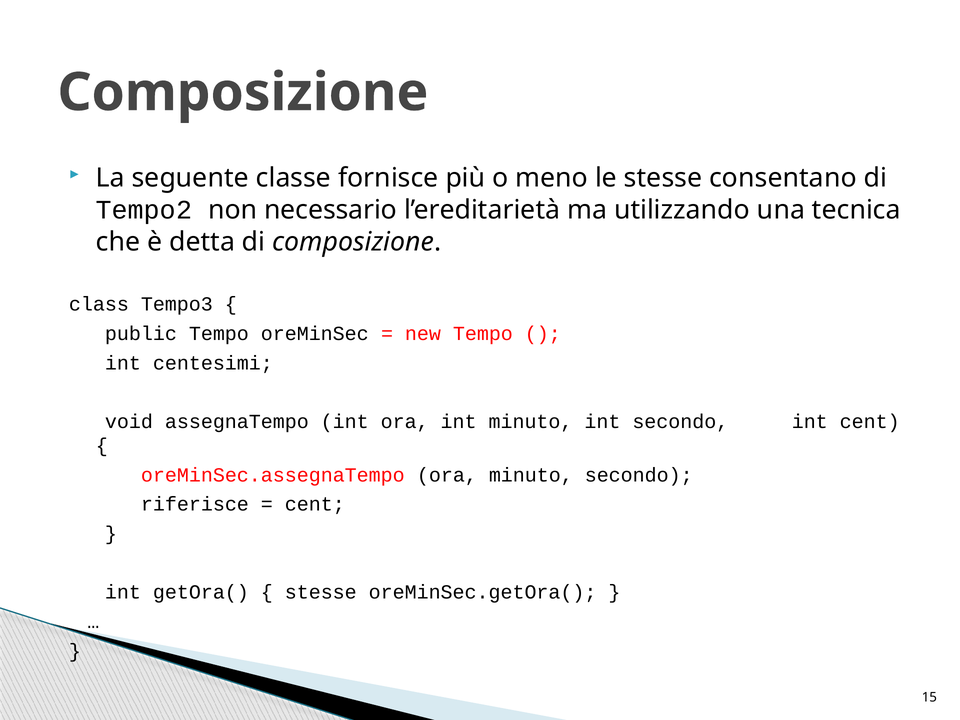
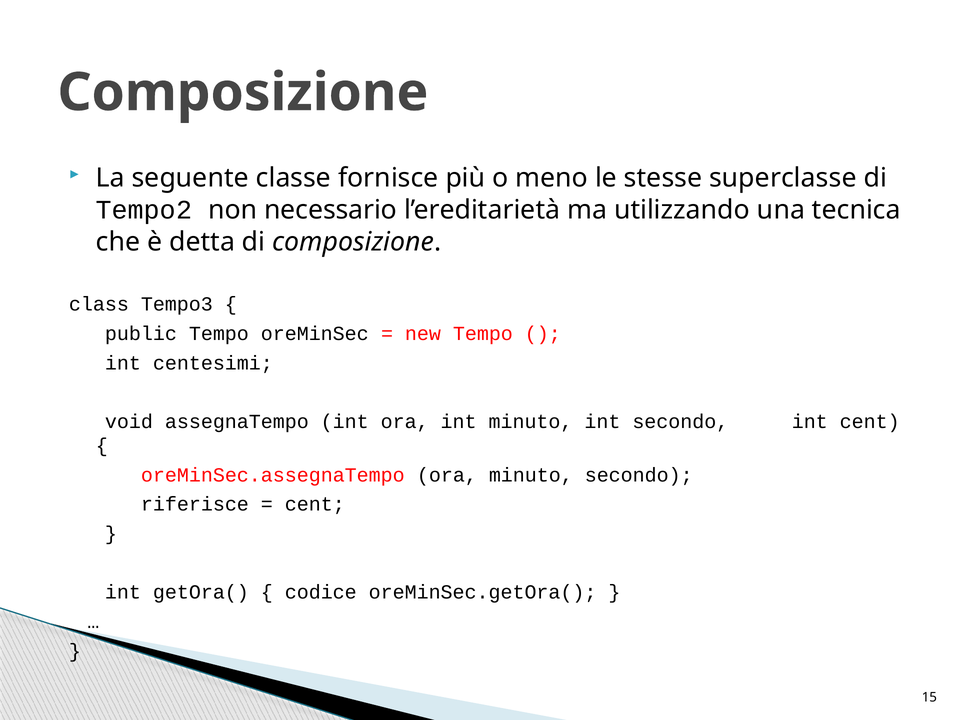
consentano: consentano -> superclasse (783, 178)
stesse: stesse -> codice (321, 592)
